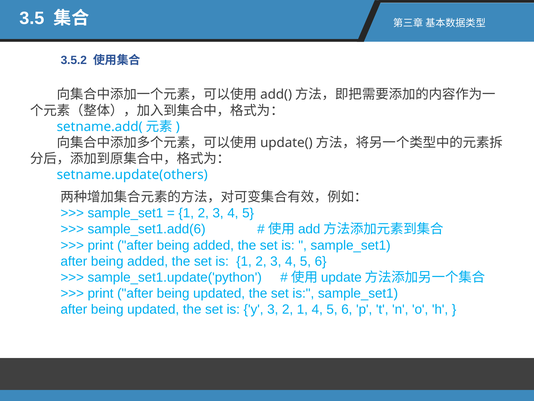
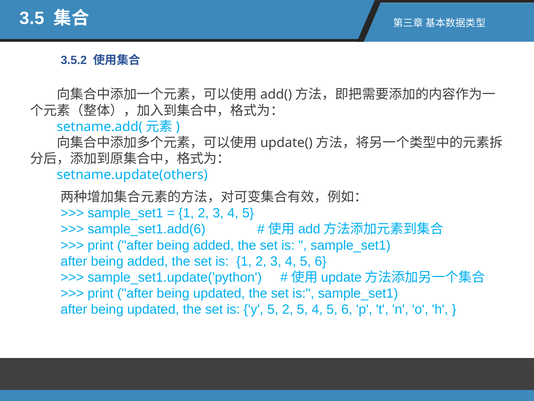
y 3: 3 -> 5 (273, 309)
2 1: 1 -> 5 (302, 309)
